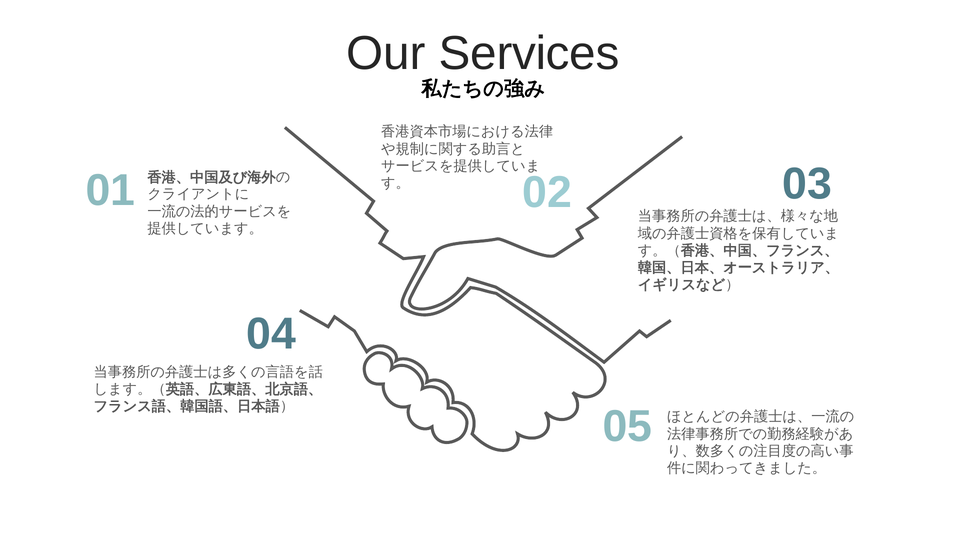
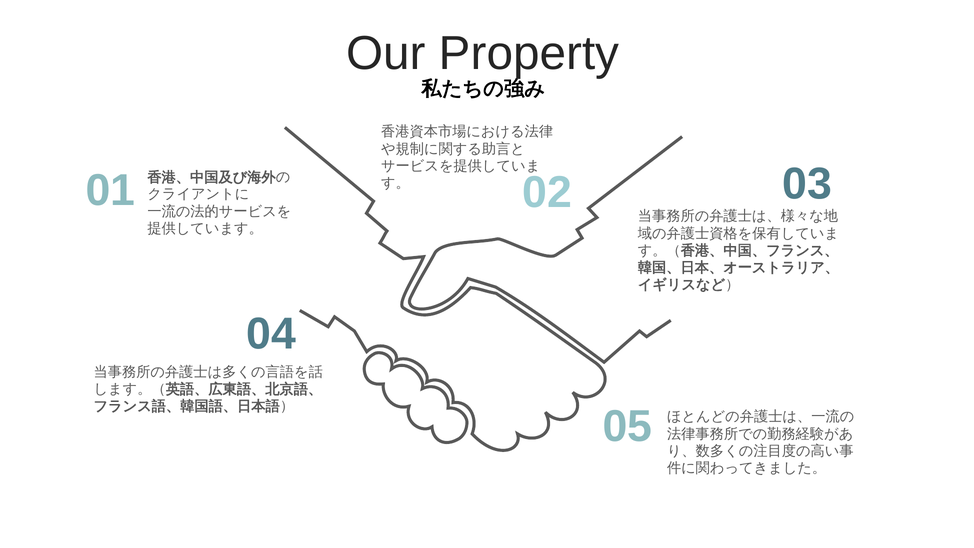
Services: Services -> Property (529, 54)
